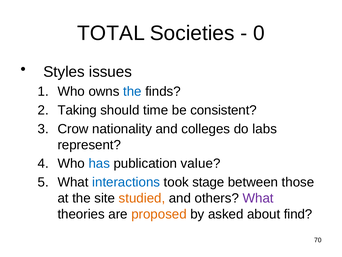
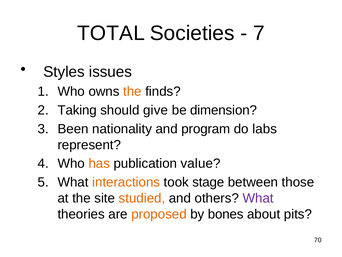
0: 0 -> 7 (259, 33)
the colour: blue -> orange (132, 91)
time: time -> give (156, 110)
consistent: consistent -> dimension (224, 110)
Crow: Crow -> Been (73, 129)
colleges: colleges -> program (206, 129)
has colour: blue -> orange (99, 163)
interactions colour: blue -> orange (126, 182)
asked: asked -> bones (226, 214)
find: find -> pits (298, 214)
